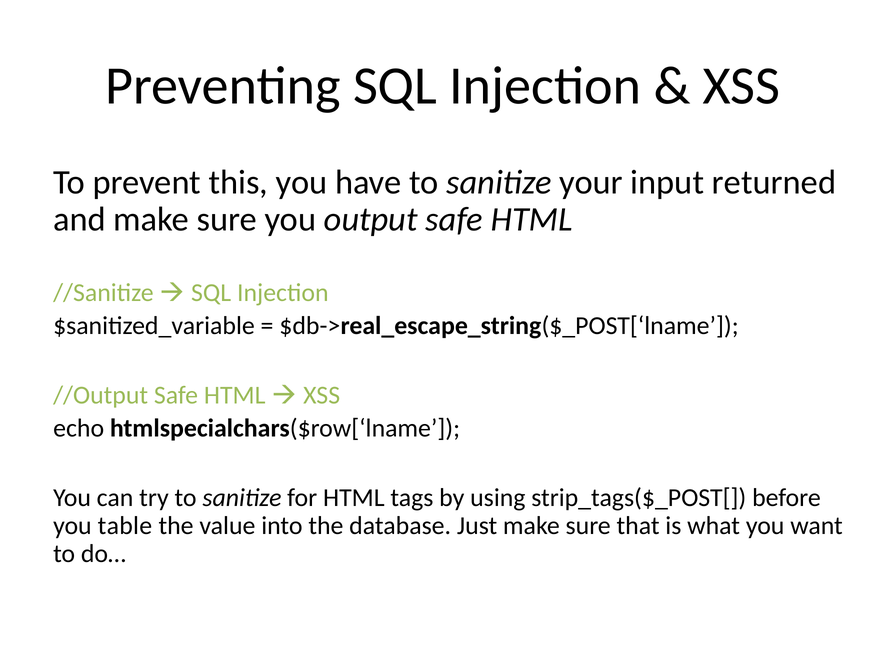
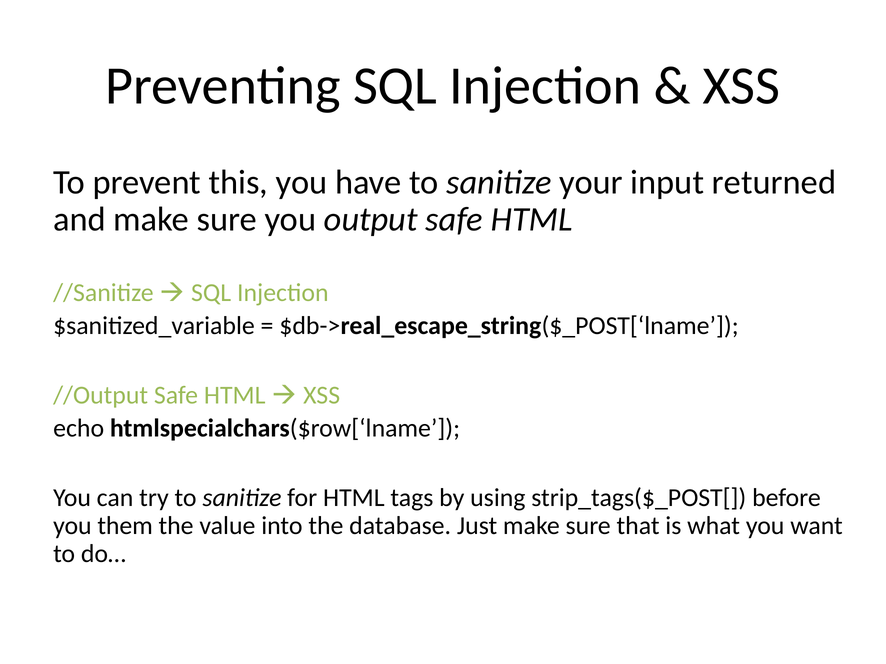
table: table -> them (125, 526)
